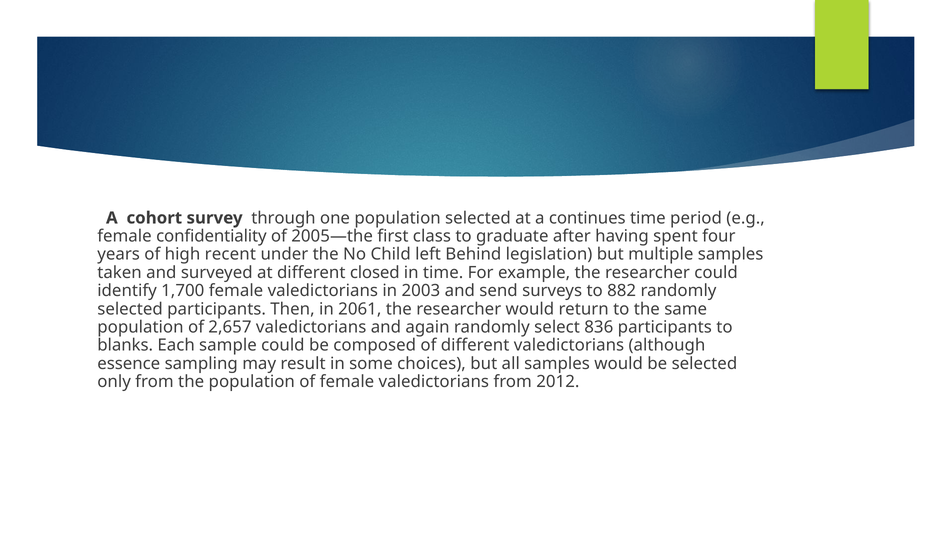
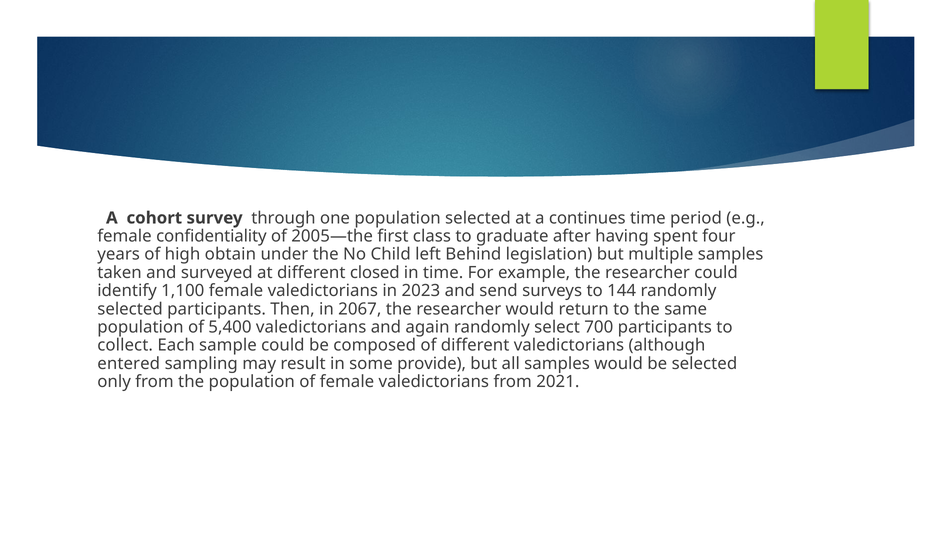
recent: recent -> obtain (230, 255)
1,700: 1,700 -> 1,100 (183, 291)
2003: 2003 -> 2023 (421, 291)
882: 882 -> 144 (622, 291)
2061: 2061 -> 2067 (360, 309)
2,657: 2,657 -> 5,400 (230, 327)
836: 836 -> 700 (599, 327)
blanks: blanks -> collect (125, 346)
essence: essence -> entered (129, 364)
choices: choices -> provide (432, 364)
2012: 2012 -> 2021 (558, 382)
